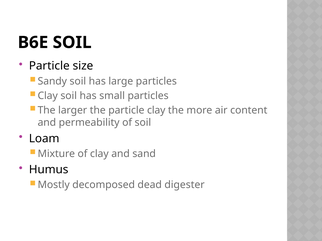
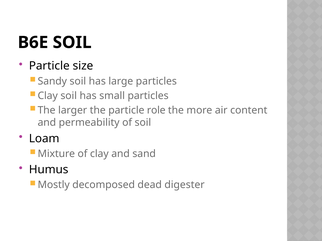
particle clay: clay -> role (156, 110)
